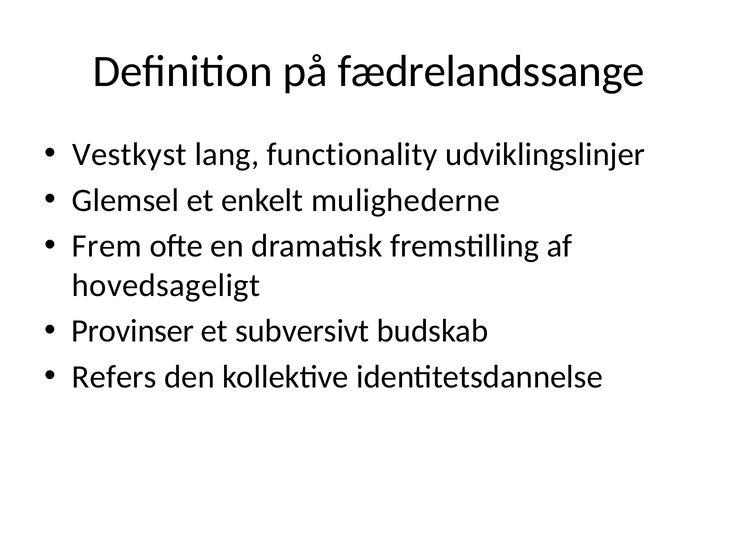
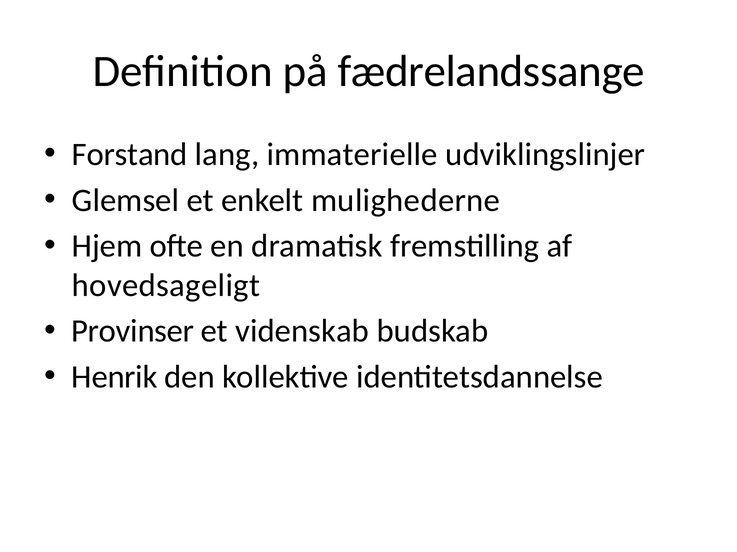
Vestkyst: Vestkyst -> Forstand (130, 155)
functionality: functionality -> immaterielle (352, 155)
Frem: Frem -> Hjem (107, 246)
subversivt: subversivt -> videnskab (302, 332)
Refers: Refers -> Henrik (115, 377)
